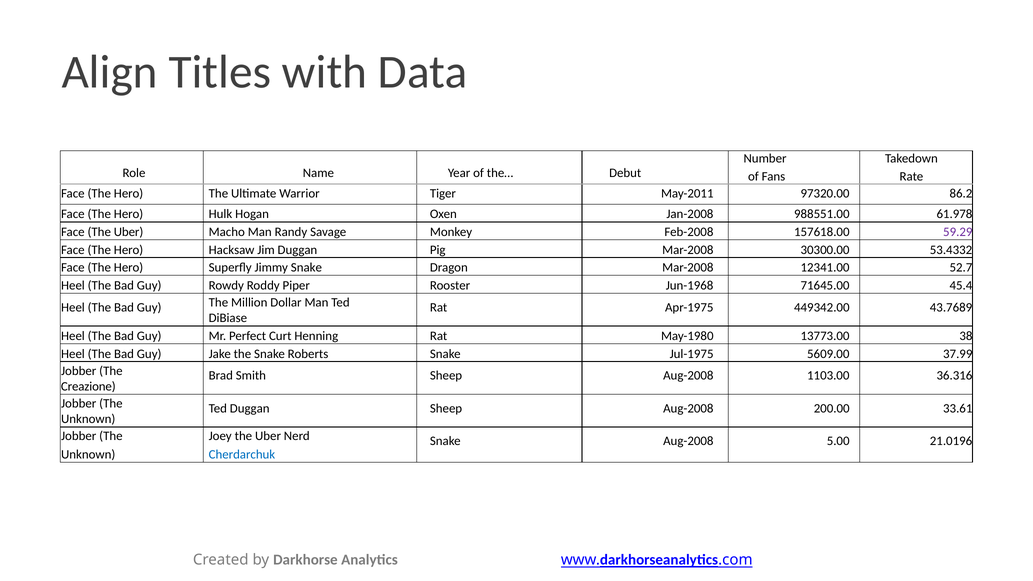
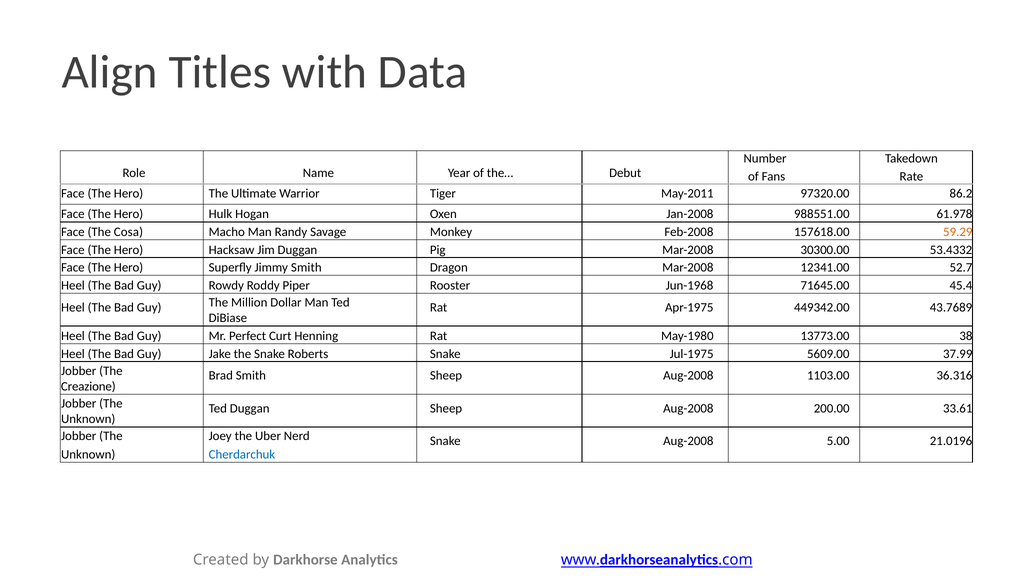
Face The Uber: Uber -> Cosa (128, 232)
59.29 colour: purple -> orange (958, 232)
Jimmy Snake: Snake -> Smith (306, 268)
